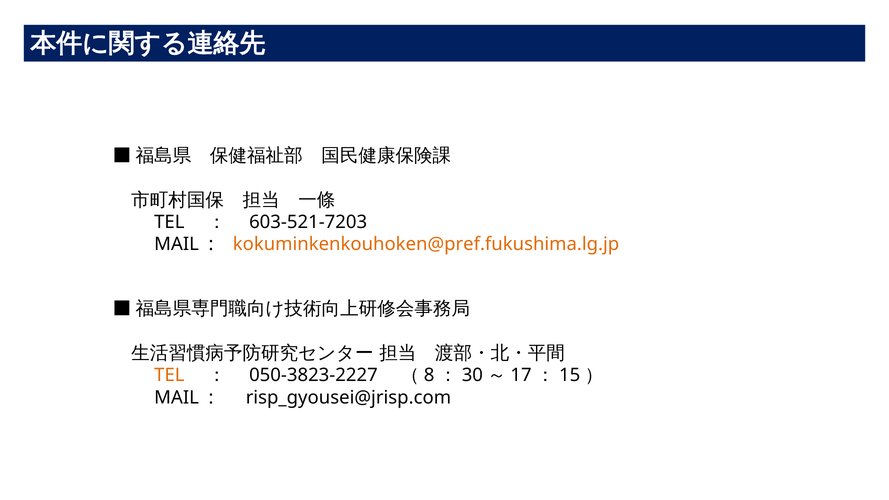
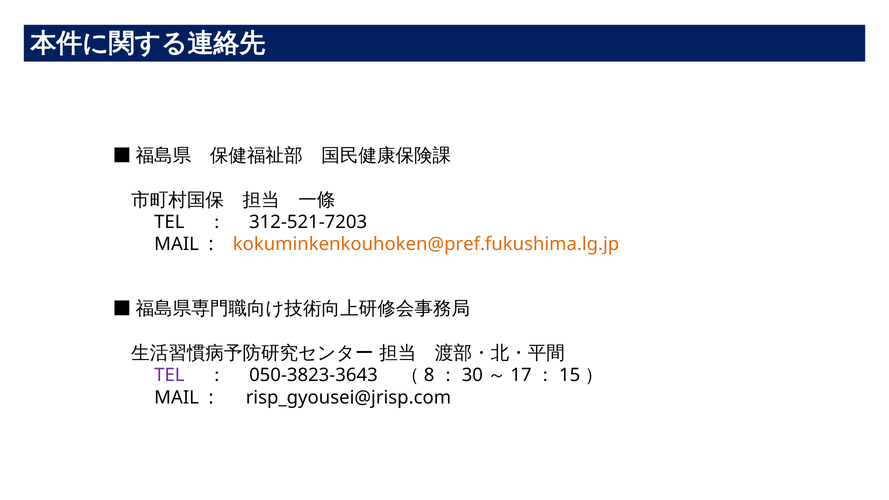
603-521-7203: 603-521-7203 -> 312-521-7203 (308, 222)
TEL colour: orange -> purple (169, 375)
050-3823-2227: 050-3823-2227 -> 050-3823-3643 (313, 375)
